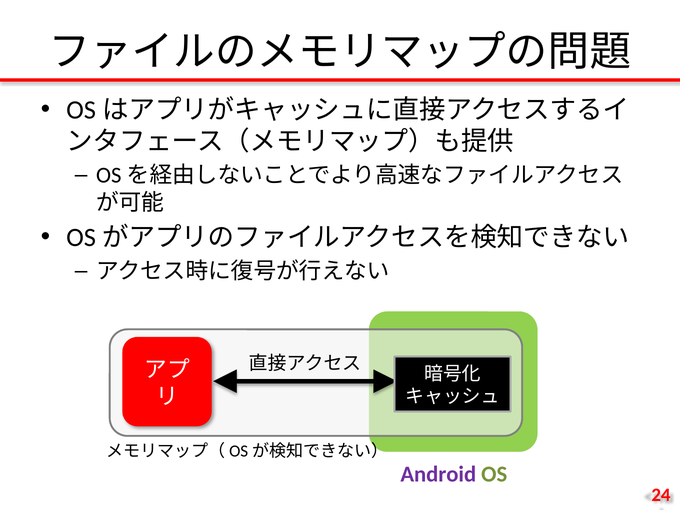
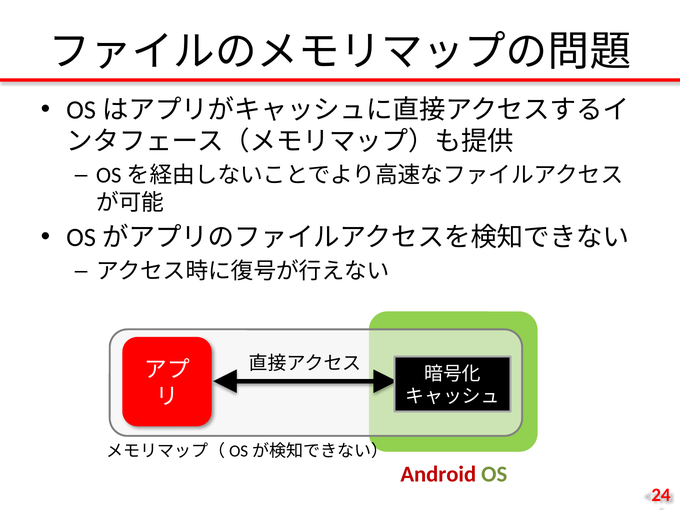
Android colour: purple -> red (438, 474)
